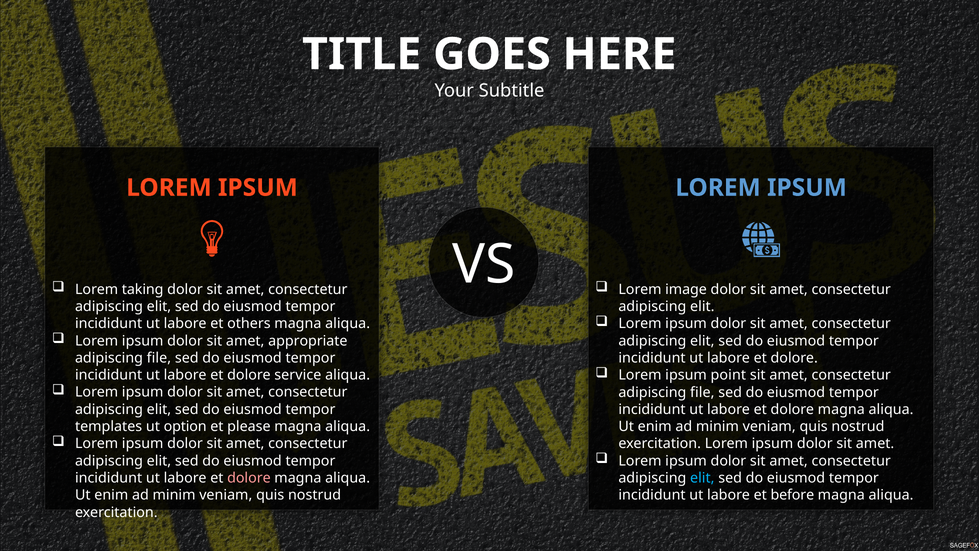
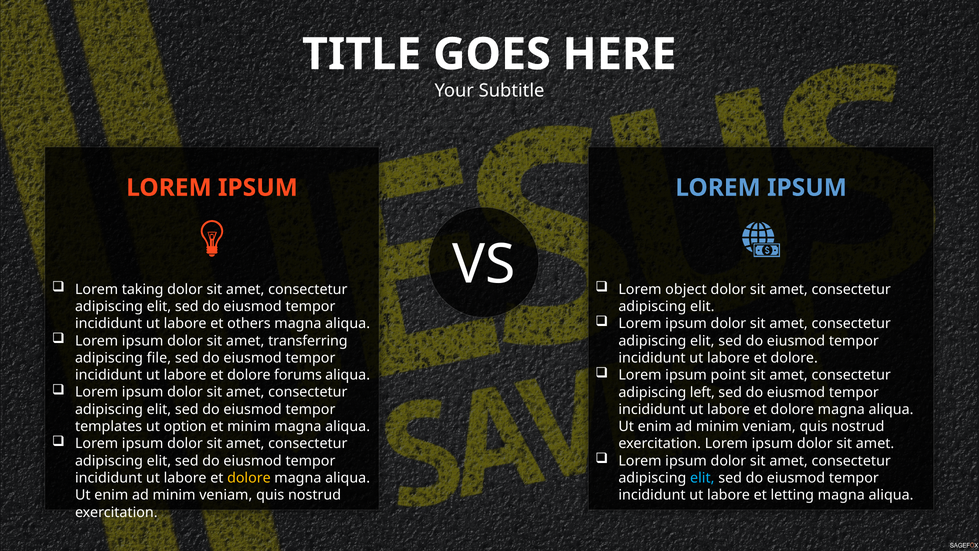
image: image -> object (686, 289)
appropriate: appropriate -> transferring (308, 341)
service: service -> forums (298, 375)
file: file -> left (702, 392)
et please: please -> minim (249, 426)
dolore colour: pink -> yellow (249, 478)
before: before -> letting (792, 495)
